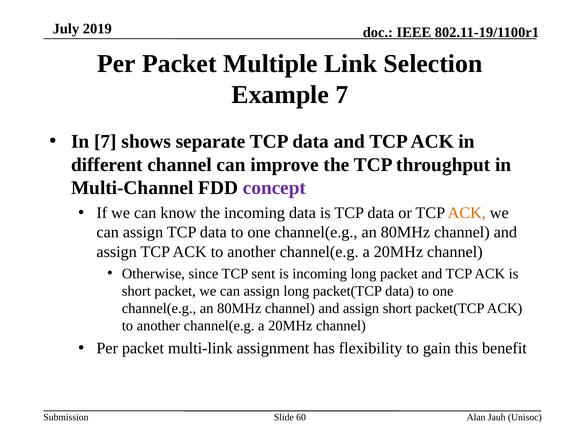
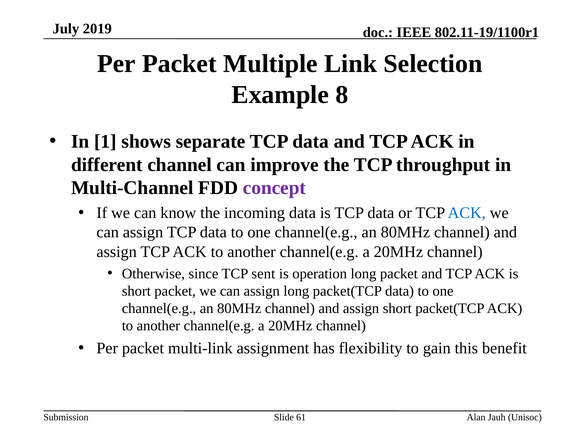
Example 7: 7 -> 8 (342, 95)
In 7: 7 -> 1 (105, 142)
ACK colour: orange -> blue (467, 213)
is incoming: incoming -> operation (320, 274)
60: 60 -> 61 (301, 417)
